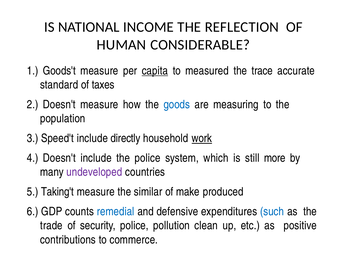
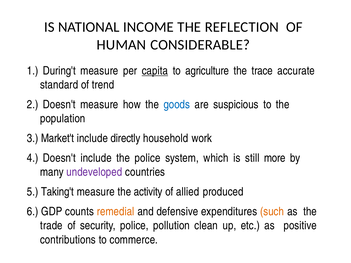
Goods't: Goods't -> During't (59, 71)
measured: measured -> agriculture (207, 71)
taxes: taxes -> trend (103, 85)
measuring: measuring -> suspicious (236, 105)
Speed't: Speed't -> Market't (58, 138)
work underline: present -> none (202, 138)
similar: similar -> activity (148, 192)
make: make -> allied (188, 192)
remedial colour: blue -> orange (116, 212)
such colour: blue -> orange (272, 212)
